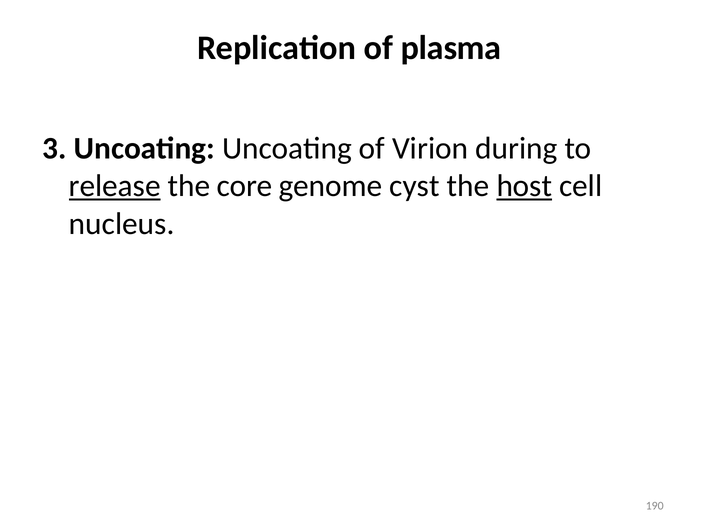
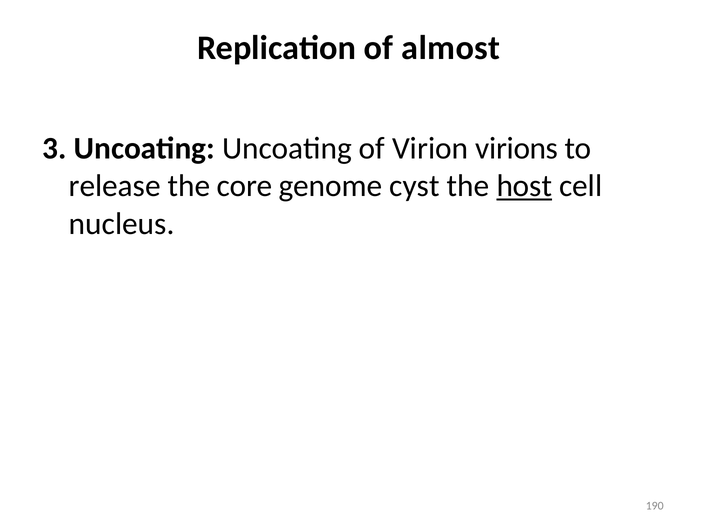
plasma: plasma -> almost (451, 48)
during: during -> virions (517, 148)
release underline: present -> none (115, 186)
